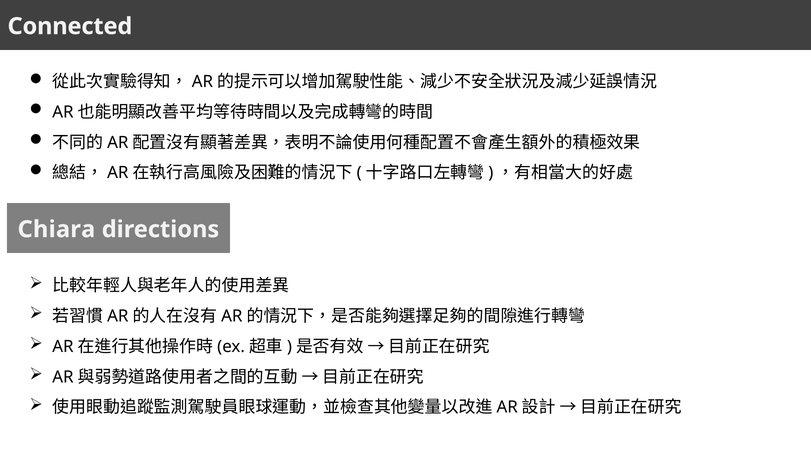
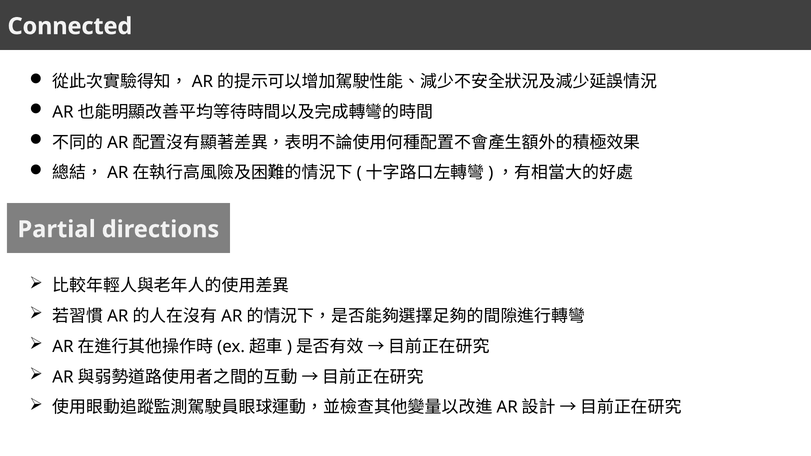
Chiara: Chiara -> Partial (57, 230)
